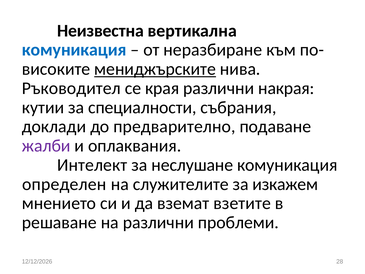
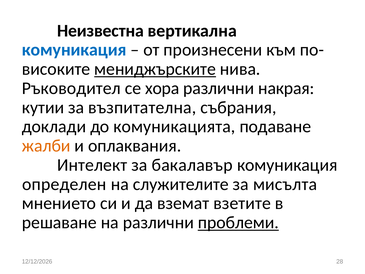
неразбиране: неразбиране -> произнесени (213, 50)
края: края -> хора (162, 88)
специалности: специалности -> възпитателна (142, 107)
предварително: предварително -> комуникацията (174, 127)
жалби colour: purple -> orange (46, 146)
неслушане: неслушане -> бакалавър (192, 165)
изкажем: изкажем -> мисълта (285, 184)
проблеми underline: none -> present (238, 222)
